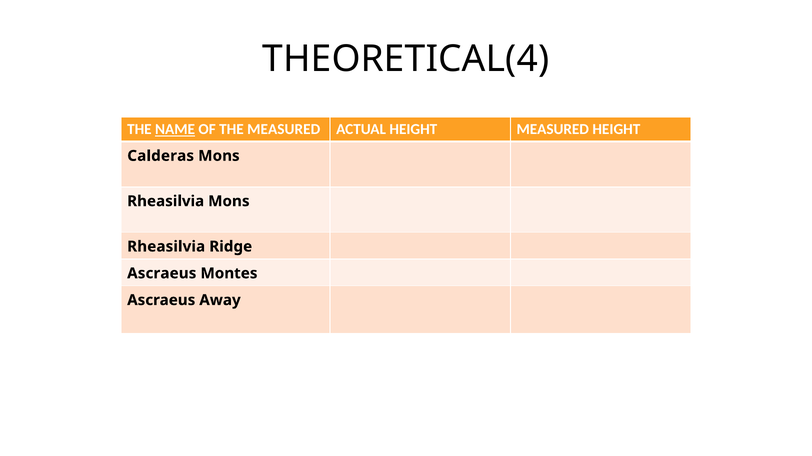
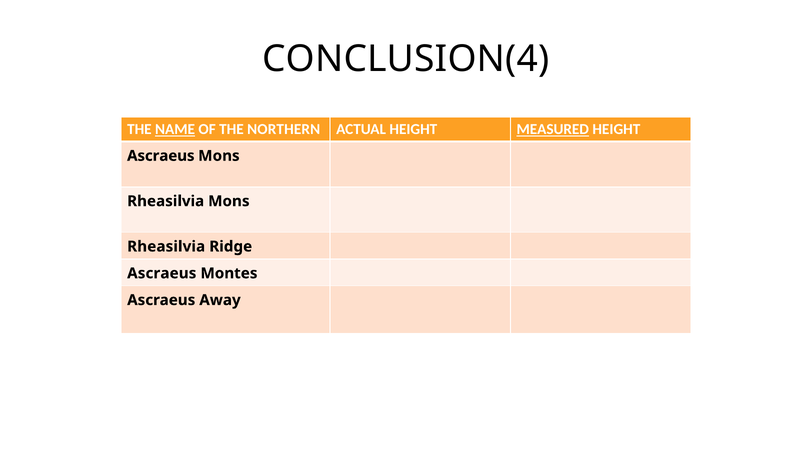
THEORETICAL(4: THEORETICAL(4 -> CONCLUSION(4 (406, 59)
THE MEASURED: MEASURED -> NORTHERN (284, 130)
MEASURED underline: none -> present (553, 130)
Calderas: Calderas -> Ascraeus (161, 156)
